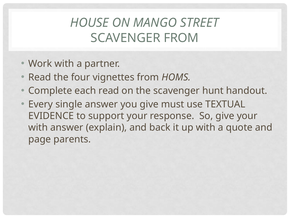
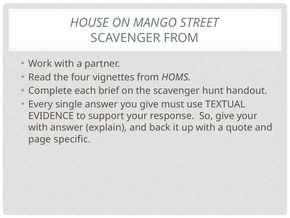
each read: read -> brief (109, 91)
parents: parents -> specific (72, 139)
